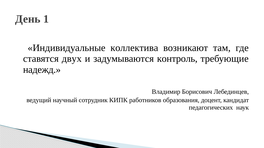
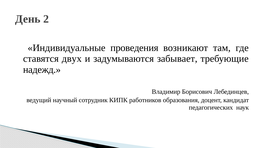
1: 1 -> 2 (46, 19)
коллектива: коллектива -> проведения (134, 48)
контроль: контроль -> забывает (177, 59)
